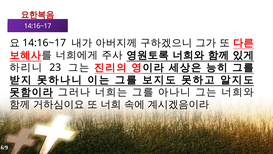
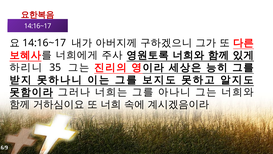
23: 23 -> 35 (55, 67)
